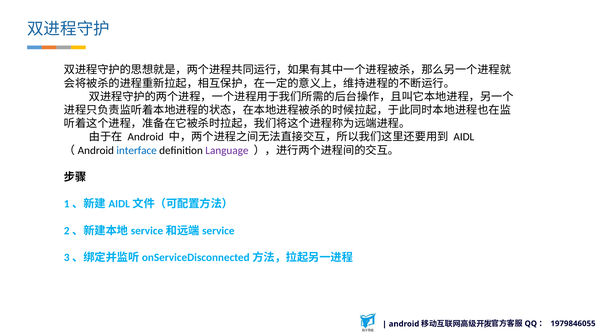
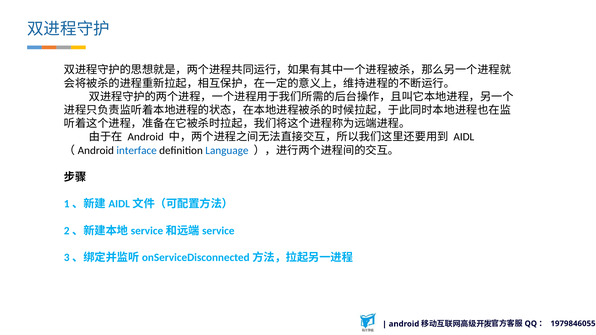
Language colour: purple -> blue (227, 150)
